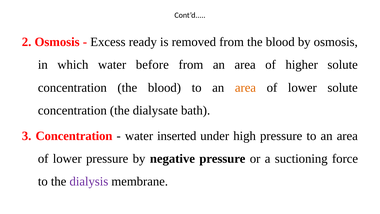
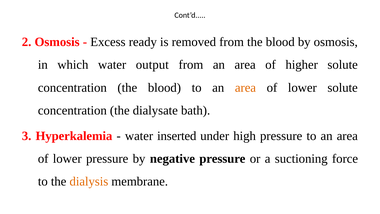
before: before -> output (152, 65)
3 Concentration: Concentration -> Hyperkalemia (74, 136)
dialysis colour: purple -> orange (89, 181)
